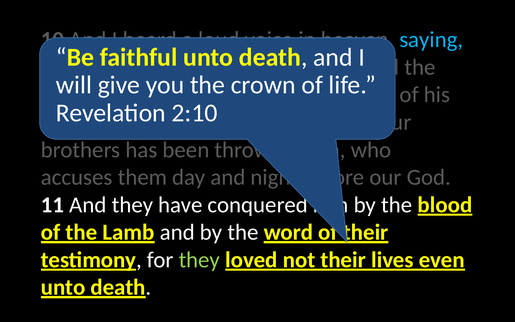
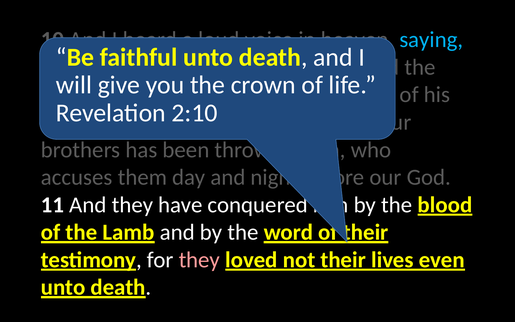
they colour: light green -> pink (199, 260)
